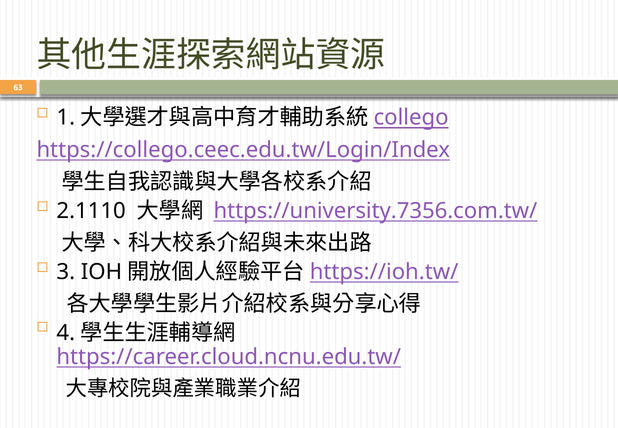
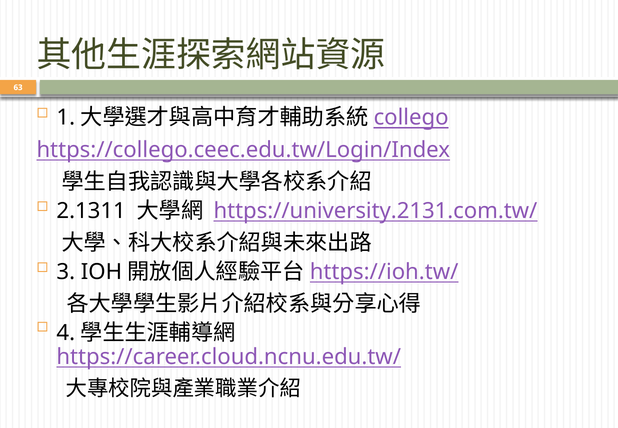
2.1110: 2.1110 -> 2.1311 (91, 211)
https://university.7356.com.tw/: https://university.7356.com.tw/ -> https://university.2131.com.tw/ (375, 211)
